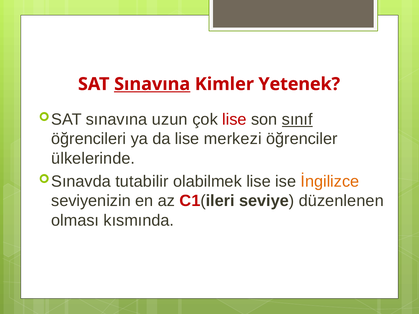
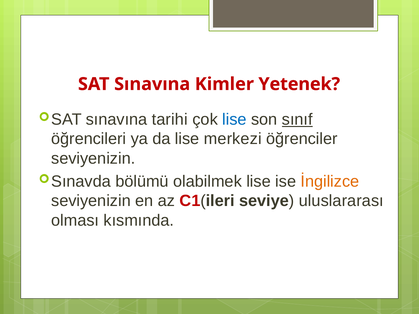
Sınavına underline: present -> none (152, 84)
uzun: uzun -> tarihi (170, 119)
lise colour: red -> blue (234, 119)
ülkelerinde: ülkelerinde -> seviyenizin (93, 159)
tutabilir: tutabilir -> bölümü (142, 181)
düzenlenen: düzenlenen -> uluslararası (341, 201)
